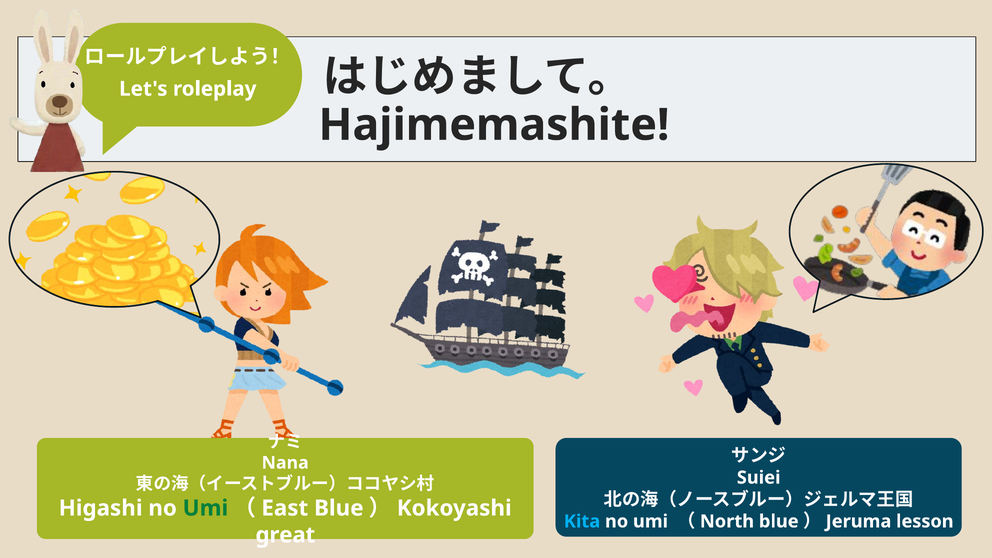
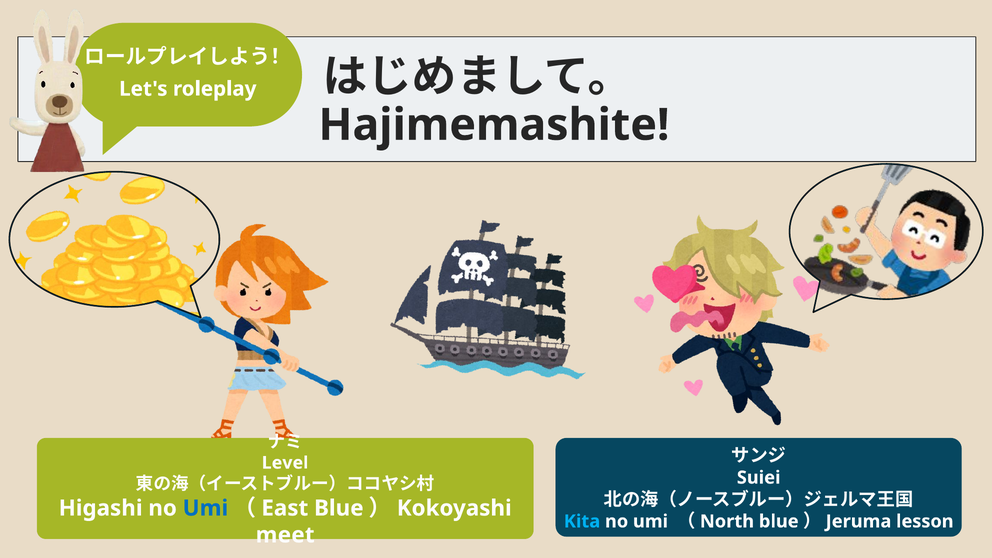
Nana: Nana -> Level (285, 463)
Umi colour: green -> blue (205, 508)
great: great -> meet (285, 535)
